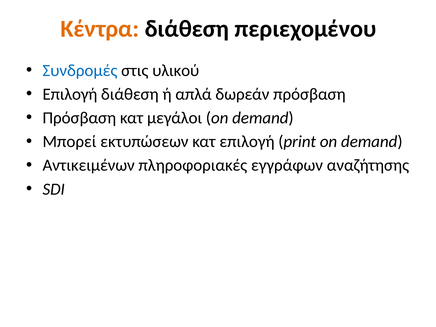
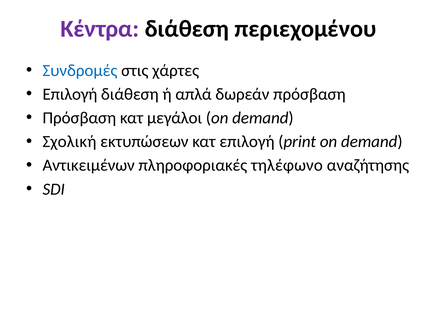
Κέντρα colour: orange -> purple (100, 29)
υλικού: υλικού -> χάρτες (176, 71)
Μπορεί: Μπορεί -> Σχολική (69, 142)
εγγράφων: εγγράφων -> τηλέφωνο (287, 165)
